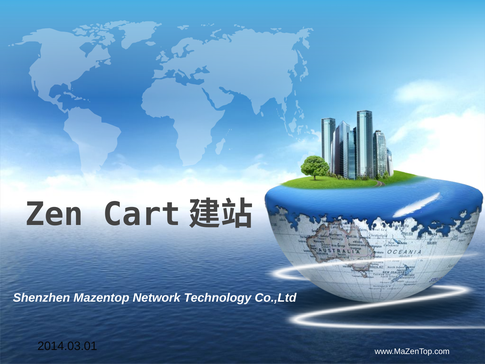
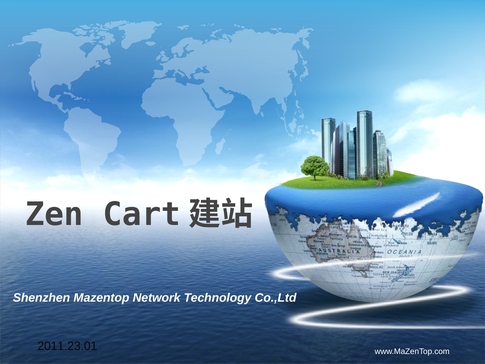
2014.03.01: 2014.03.01 -> 2011.23.01 (67, 346)
